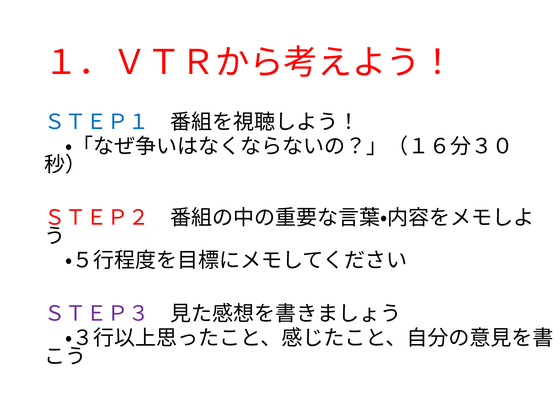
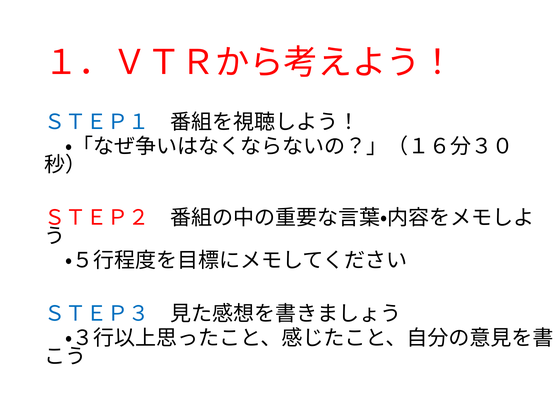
ＳＴＥＰ３ colour: purple -> blue (97, 314)
